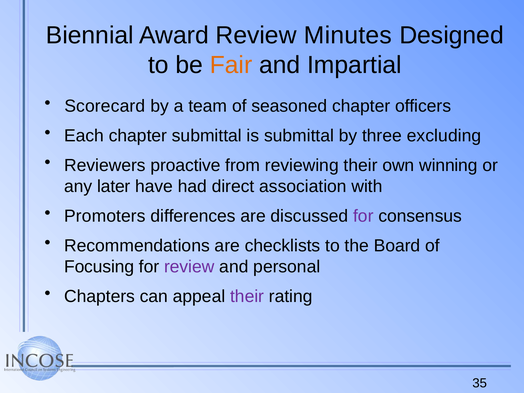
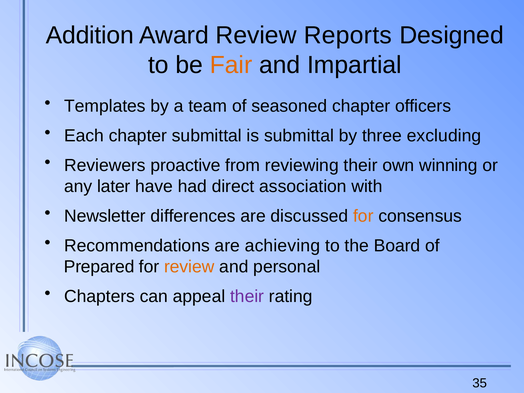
Biennial: Biennial -> Addition (90, 35)
Minutes: Minutes -> Reports (348, 35)
Scorecard: Scorecard -> Templates (105, 106)
Promoters: Promoters -> Newsletter (105, 216)
for colour: purple -> orange (363, 216)
checklists: checklists -> achieving (282, 246)
Focusing: Focusing -> Prepared (99, 267)
review colour: purple -> orange (189, 267)
